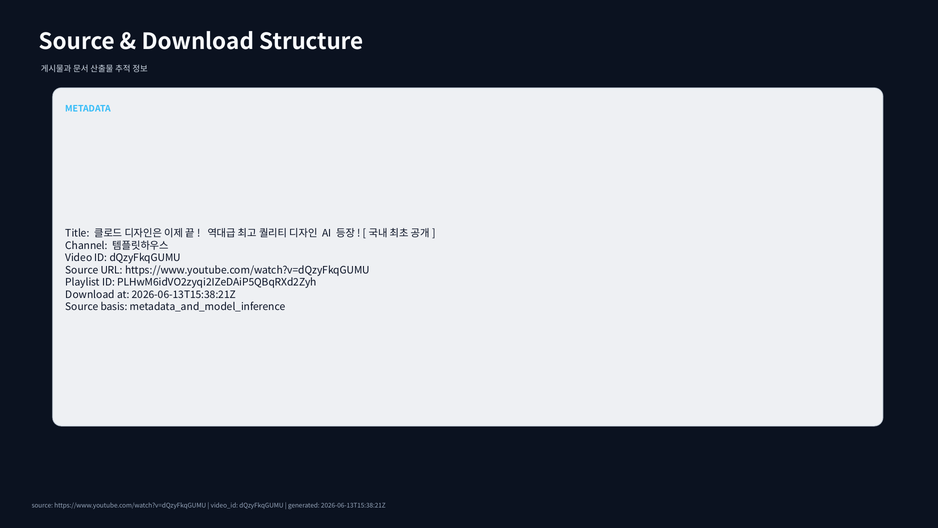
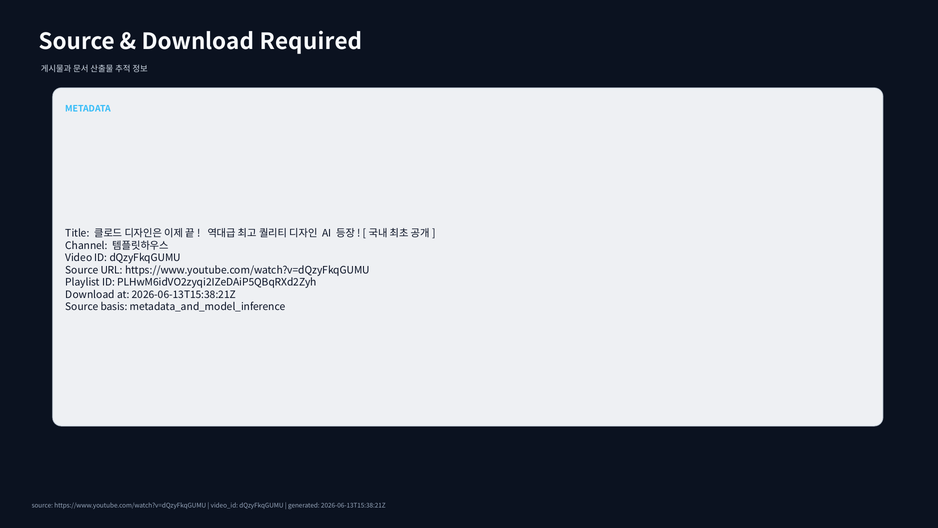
Structure: Structure -> Required (311, 42)
